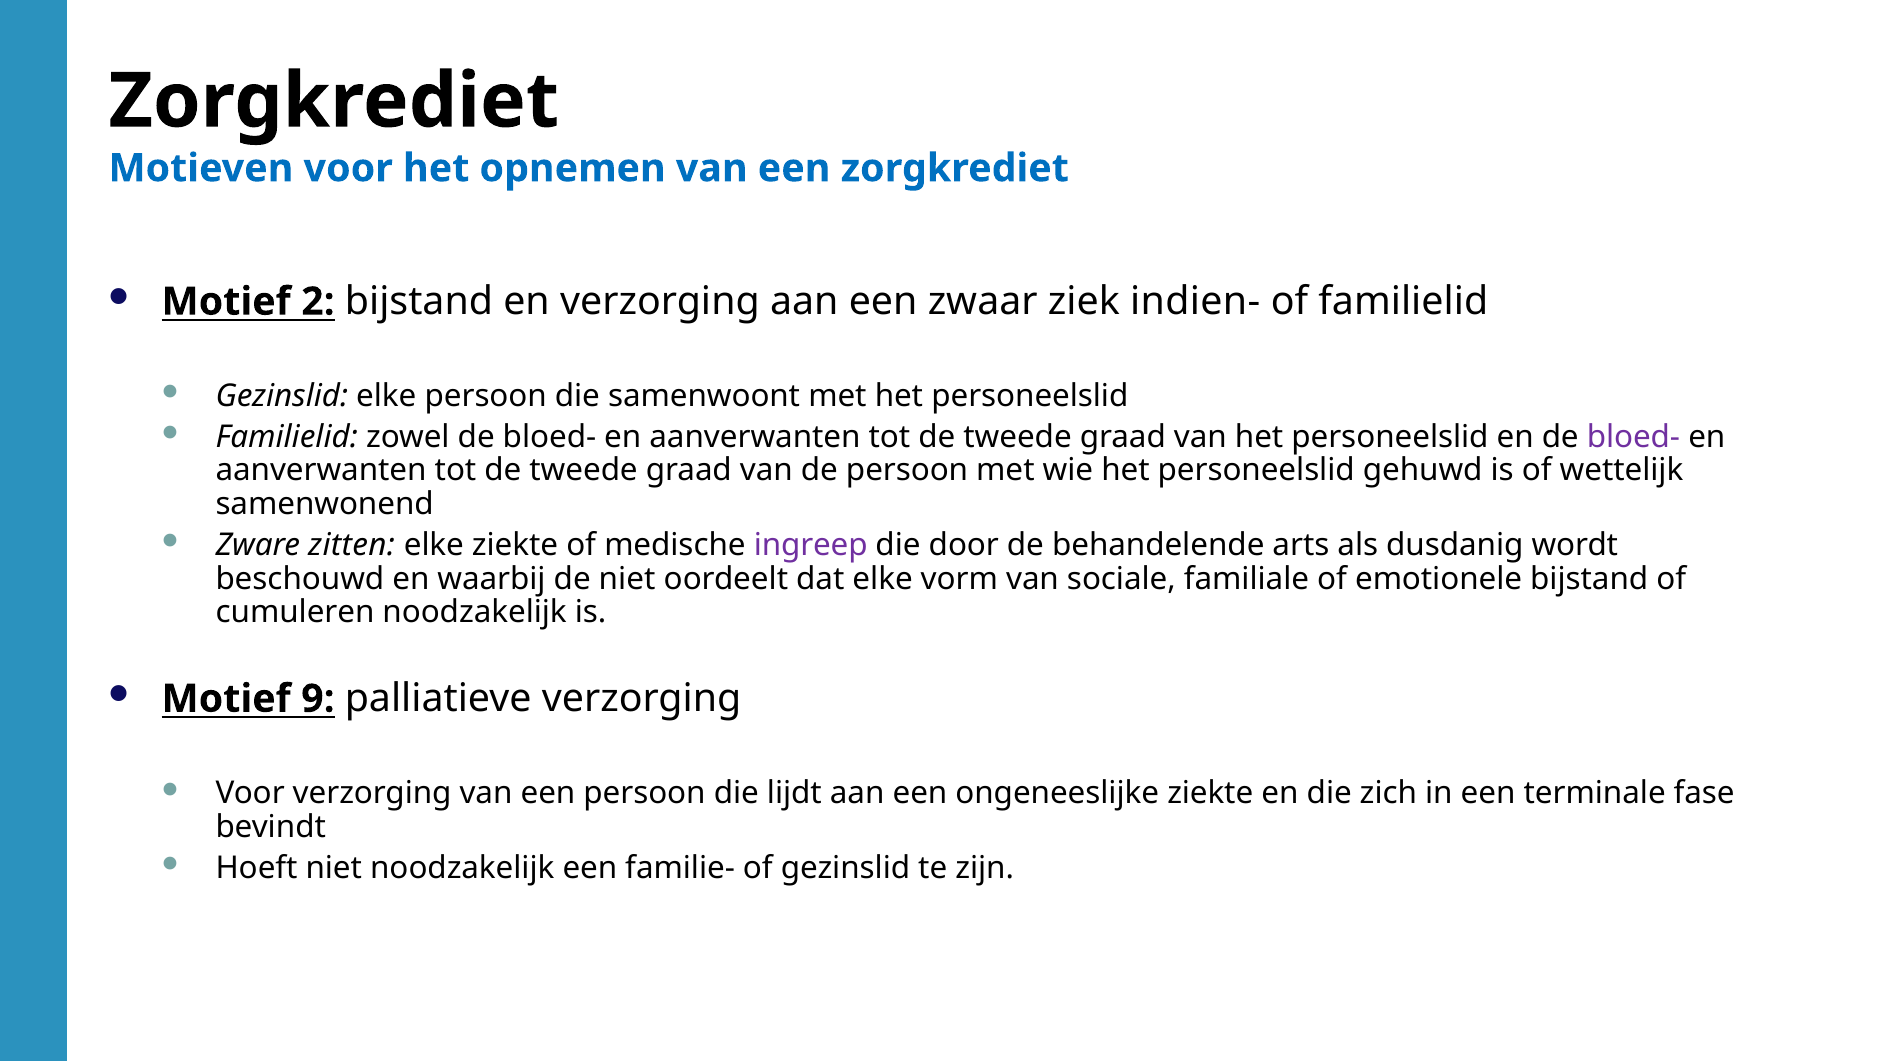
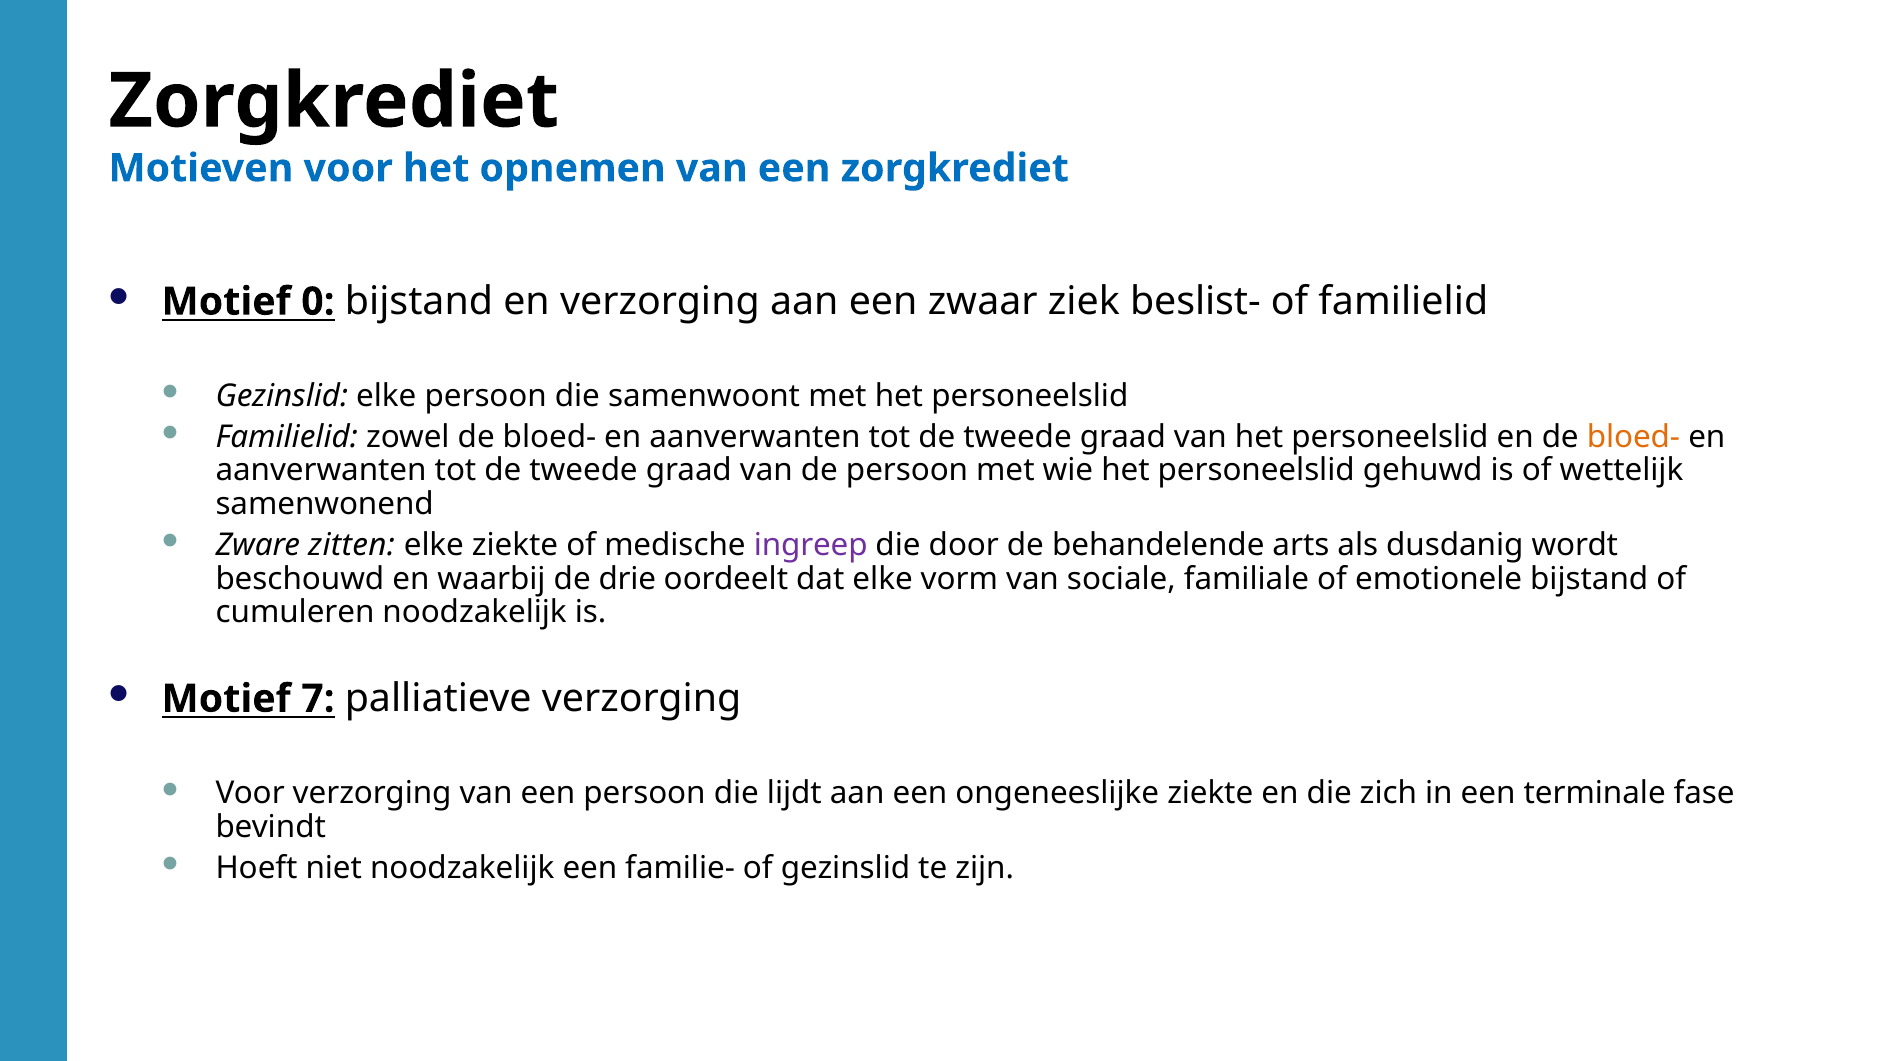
2: 2 -> 0 (318, 302)
indien-: indien- -> beslist- (1195, 302)
bloed- colour: purple -> orange (1633, 437)
de niet: niet -> drie (627, 579)
9: 9 -> 7 (318, 699)
